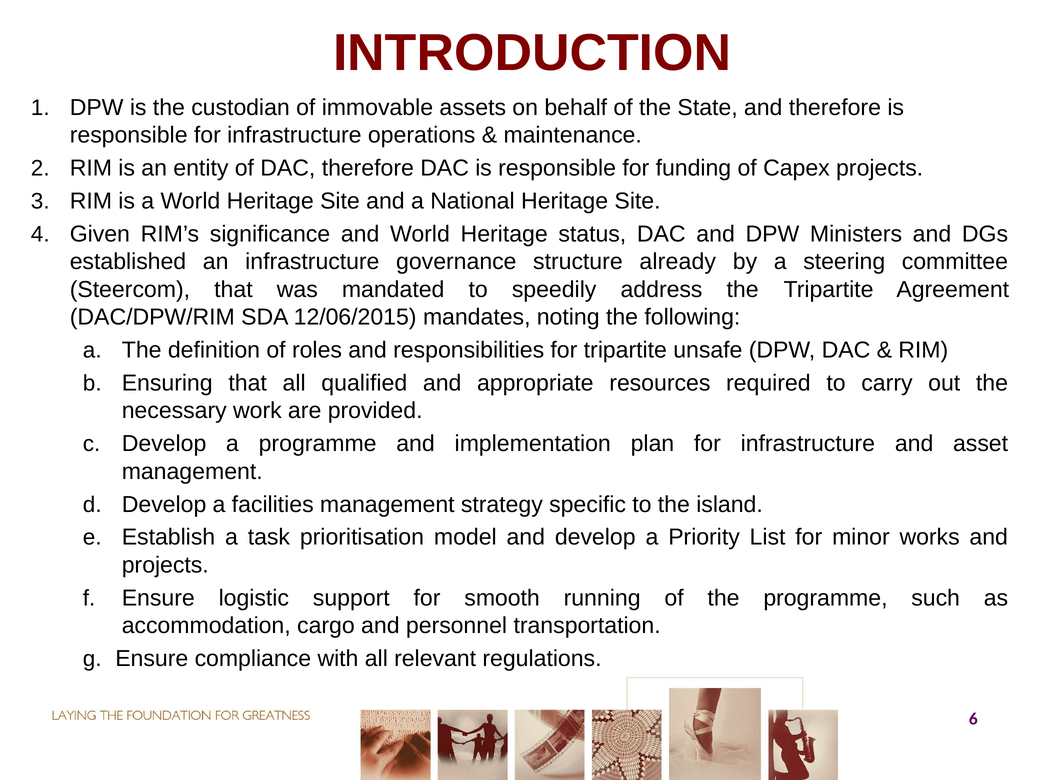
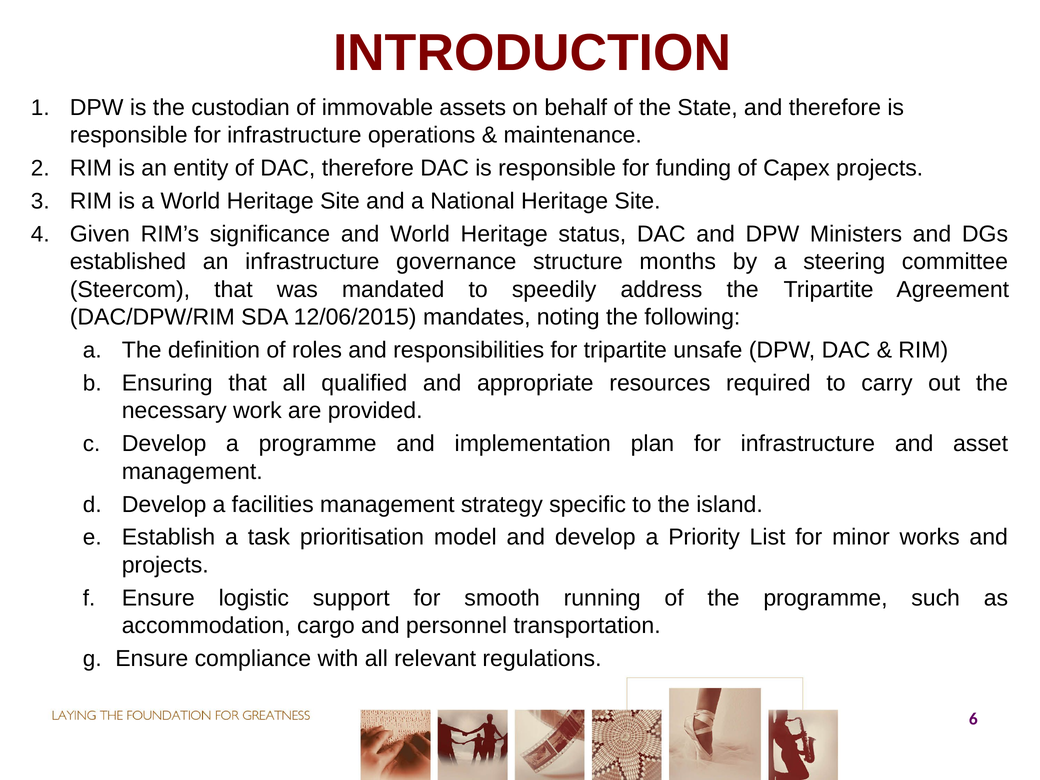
already: already -> months (678, 262)
